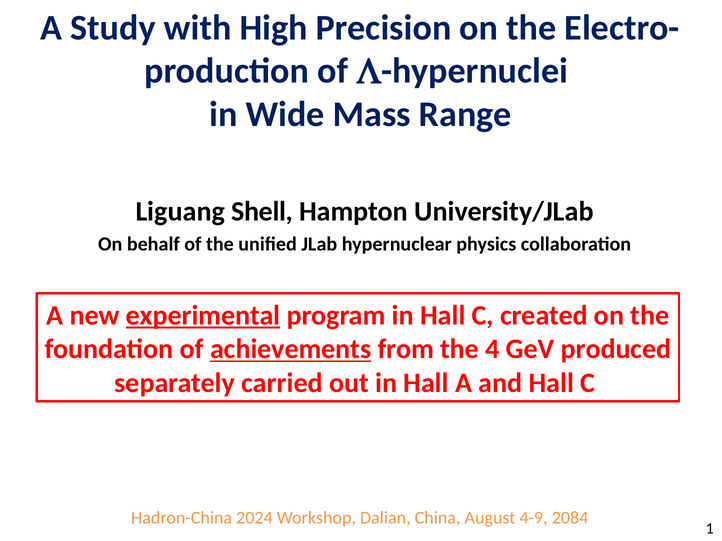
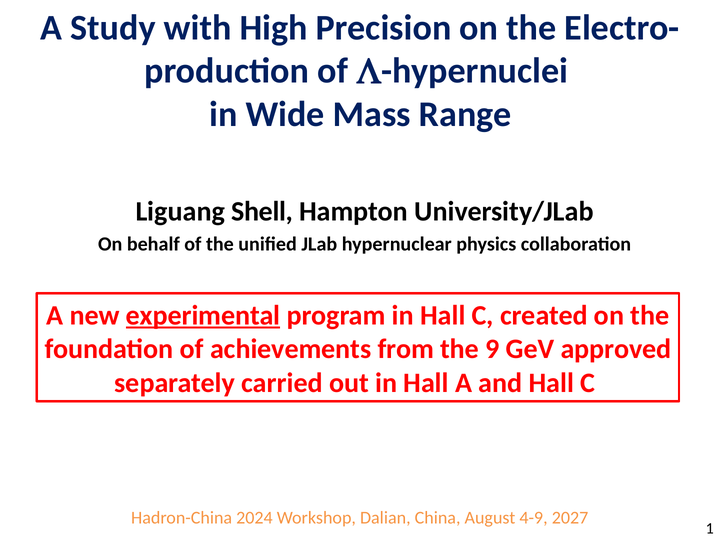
achievements underline: present -> none (291, 350)
4: 4 -> 9 (493, 350)
produced: produced -> approved (616, 350)
2084: 2084 -> 2027 (570, 518)
